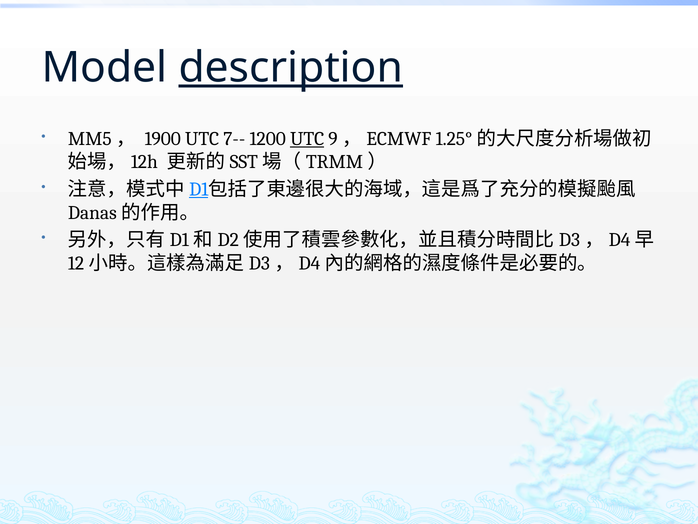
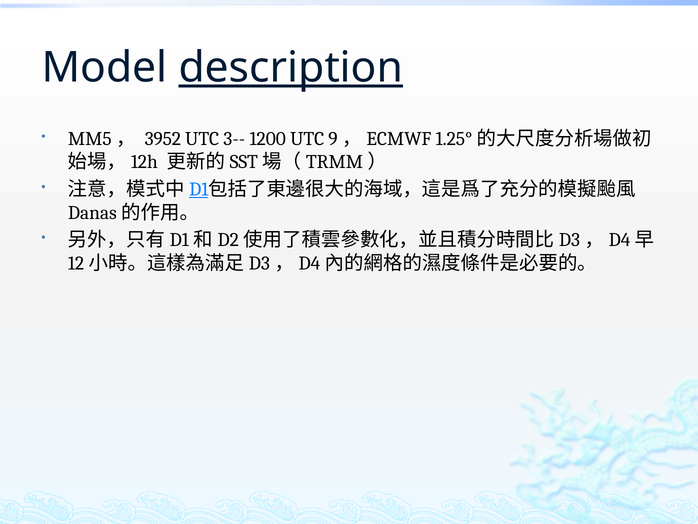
1900: 1900 -> 3952 (163, 139)
7--: 7-- -> 3-- (234, 139)
UTC underline: present -> none (307, 139)
